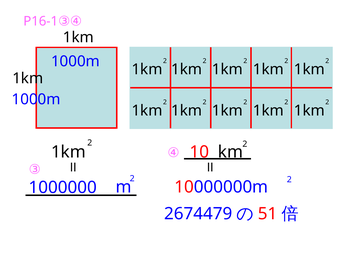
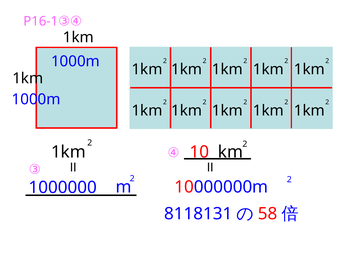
2674479: 2674479 -> 8118131 (198, 214)
51: 51 -> 58 (268, 214)
